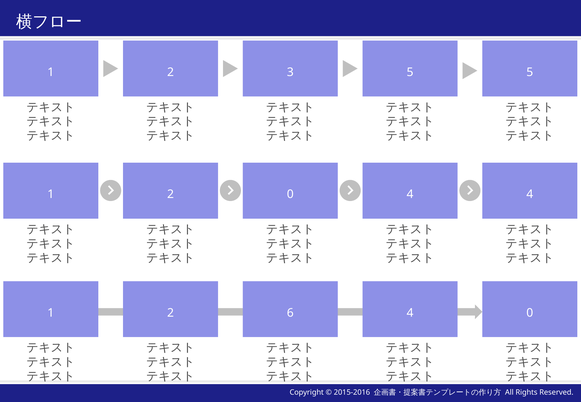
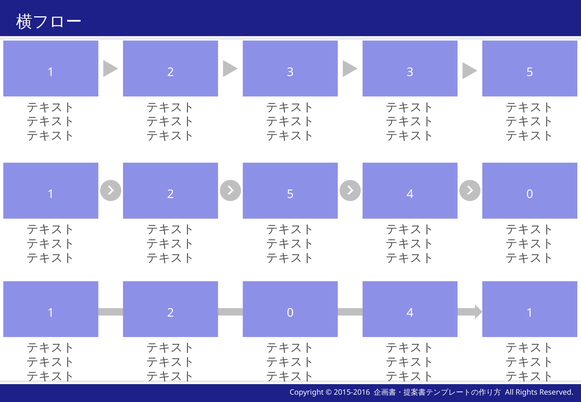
1 5: 5 -> 3 (410, 72)
2 0: 0 -> 5 (290, 194)
4 4: 4 -> 0 (530, 194)
2 6: 6 -> 0 (290, 313)
4 0: 0 -> 1 (530, 313)
